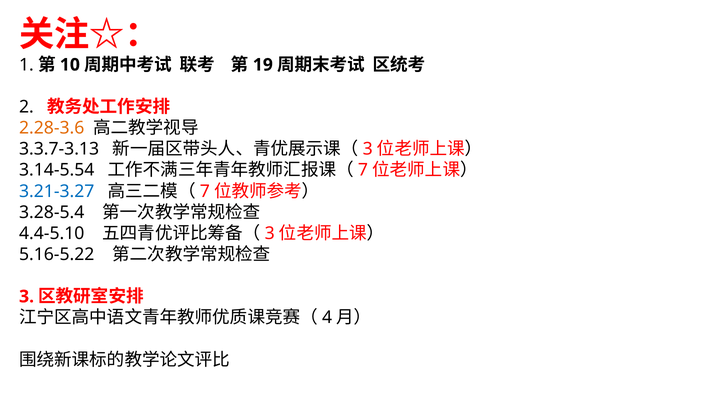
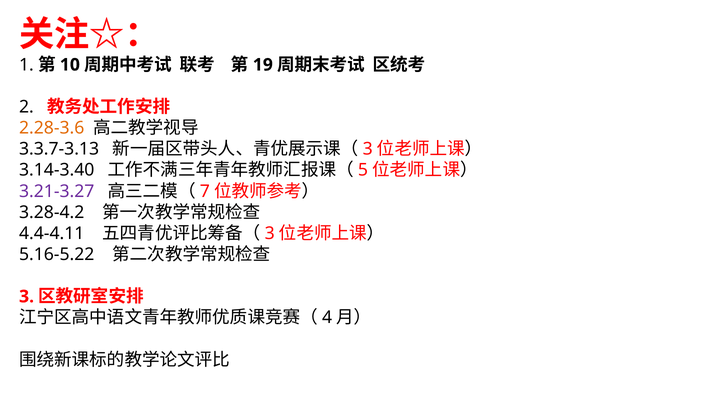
3.14-5.54: 3.14-5.54 -> 3.14-3.40 (57, 170)
7: 7 -> 5 (363, 170)
3.21-3.27 colour: blue -> purple (57, 191)
3.28-5.4: 3.28-5.4 -> 3.28-4.2 (52, 213)
4.4-5.10: 4.4-5.10 -> 4.4-4.11 (52, 234)
